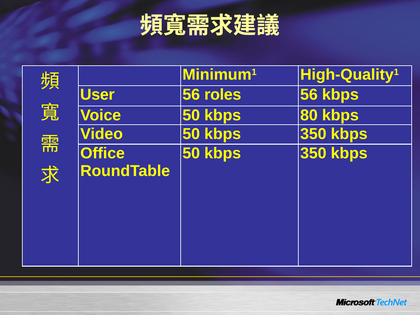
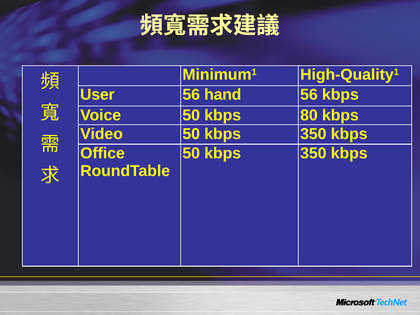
roles: roles -> hand (223, 95)
